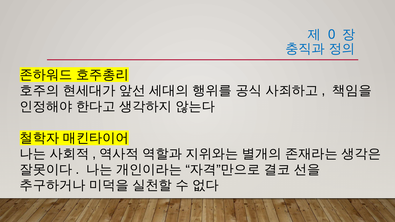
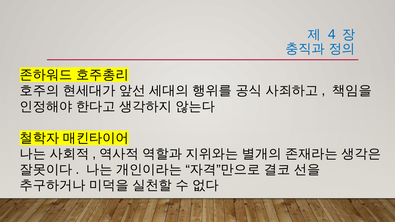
0: 0 -> 4 (332, 35)
